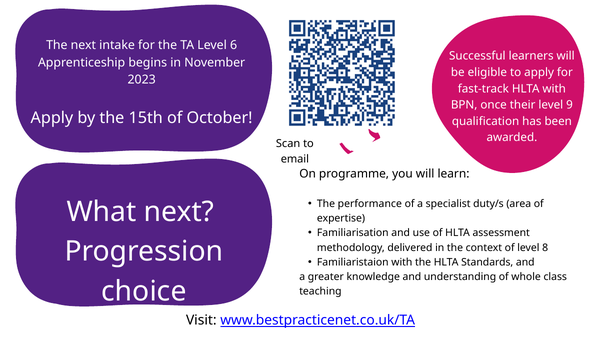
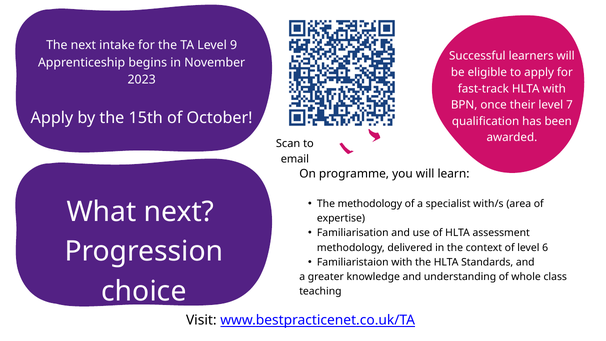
6: 6 -> 9 (234, 45)
9: 9 -> 7 (570, 105)
The performance: performance -> methodology (370, 204)
duty/s: duty/s -> with/s (488, 204)
8: 8 -> 6 (545, 248)
